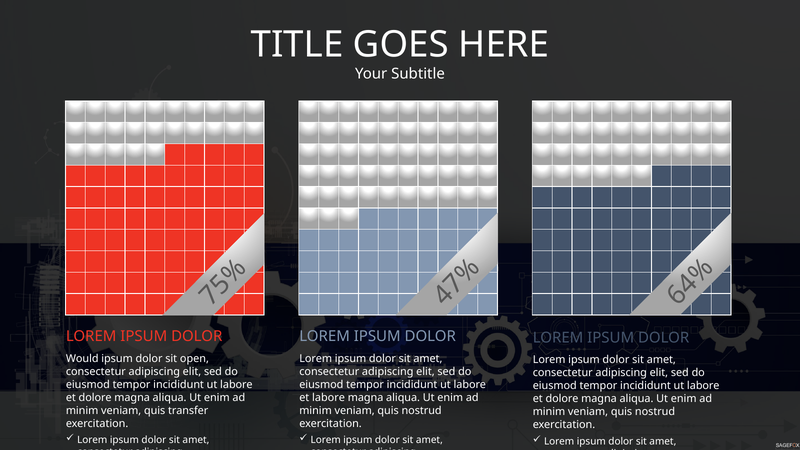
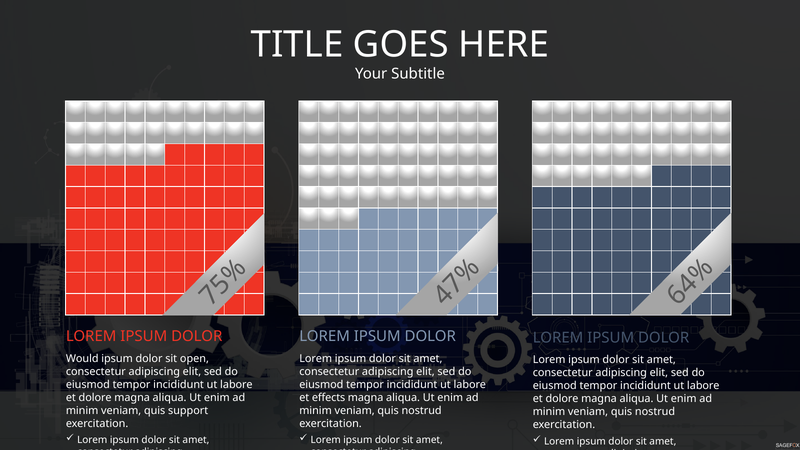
et labore: labore -> effects (329, 398)
transfer: transfer -> support (188, 411)
